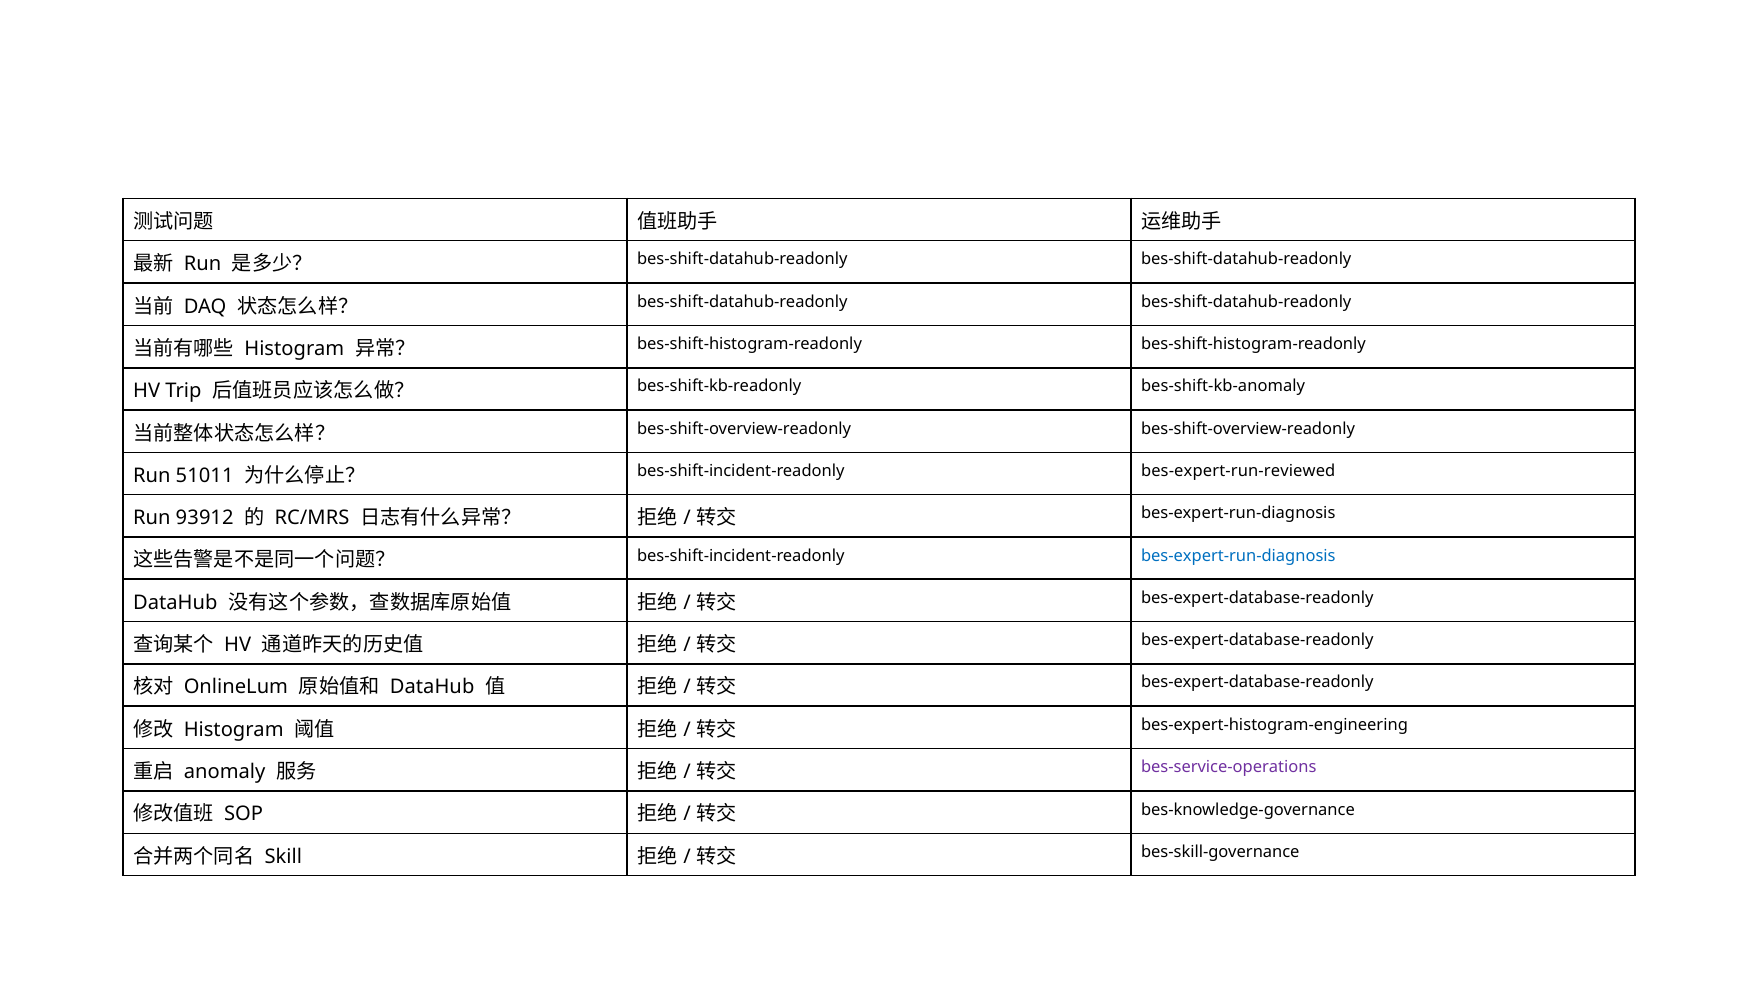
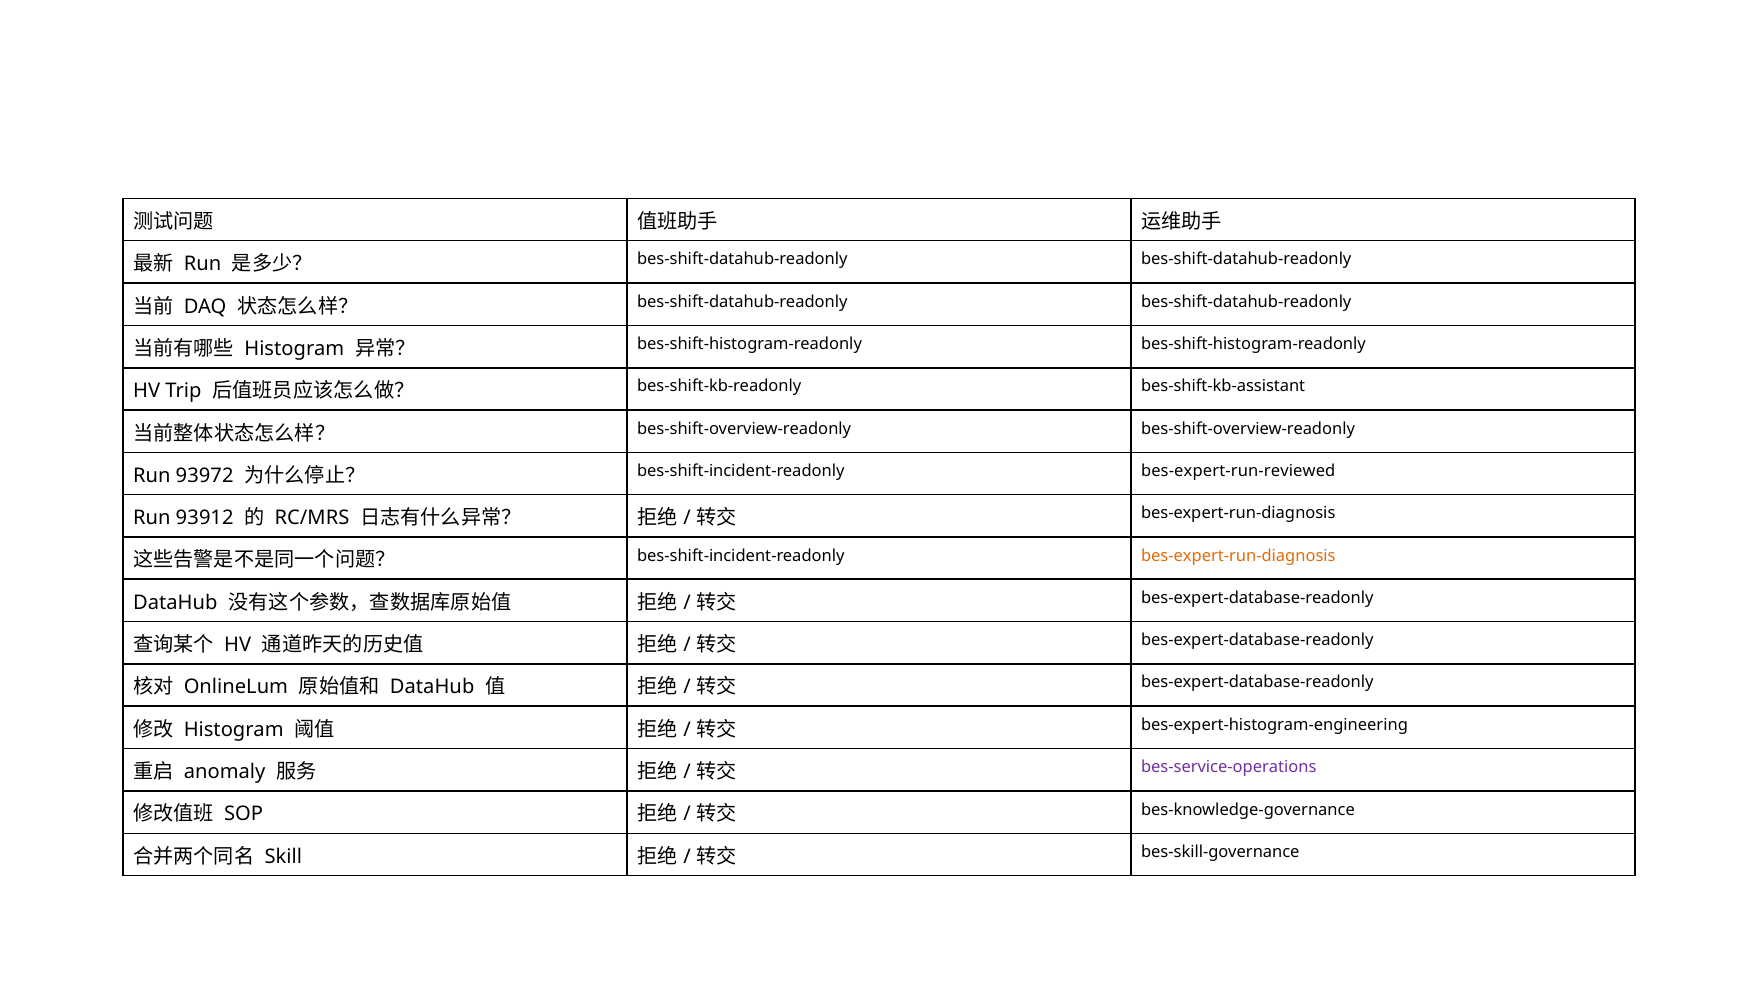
bes-shift-kb-anomaly: bes-shift-kb-anomaly -> bes-shift-kb-assistant (1223, 386)
51011: 51011 -> 93972 (205, 476)
bes-expert-run-diagnosis colour: blue -> orange (1238, 556)
